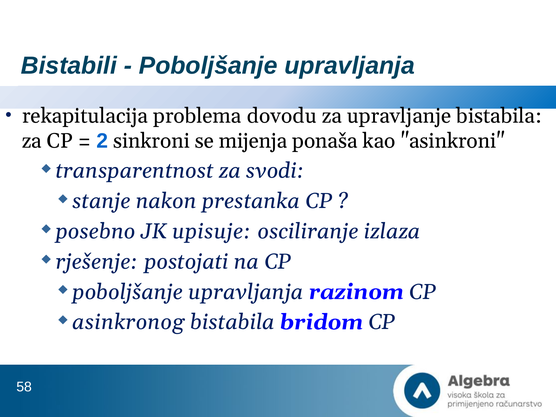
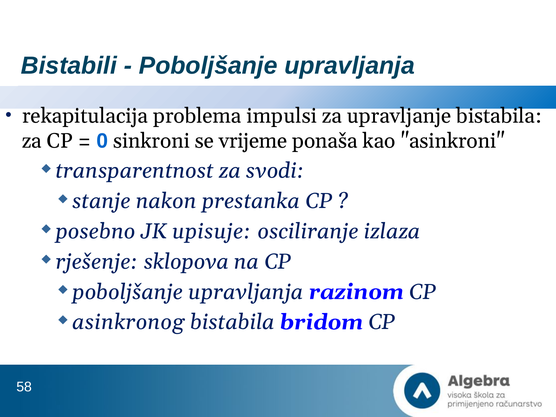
dovodu: dovodu -> impulsi (282, 116)
2: 2 -> 0 (102, 141)
mijenja: mijenja -> vrijeme (253, 141)
postojati: postojati -> sklopova (186, 262)
